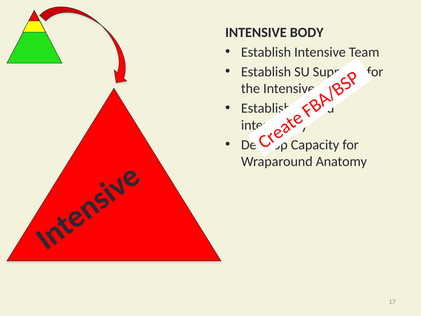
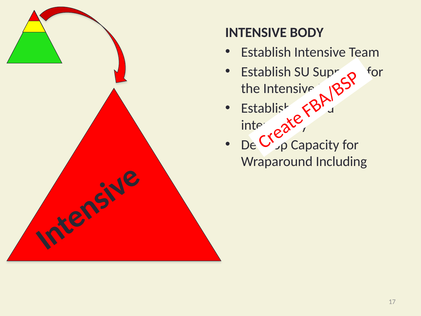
Anatomy: Anatomy -> Including (341, 161)
